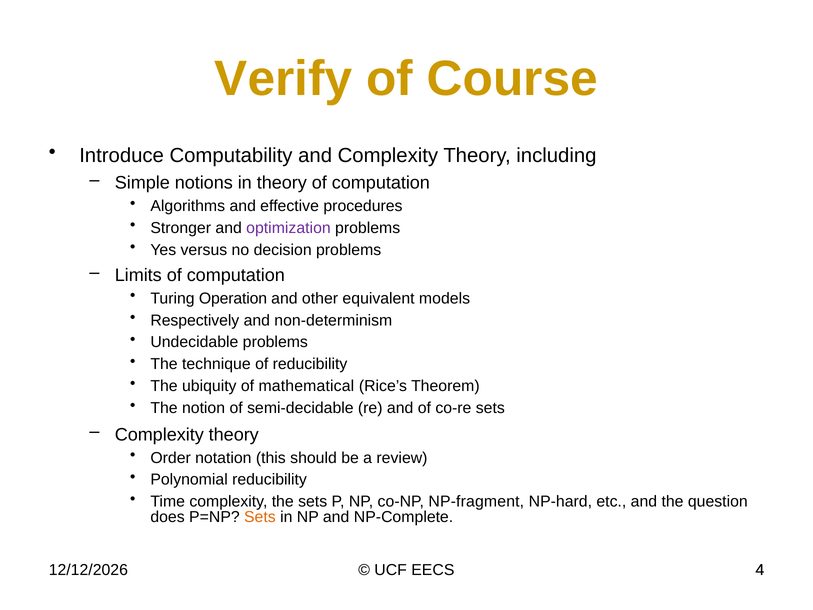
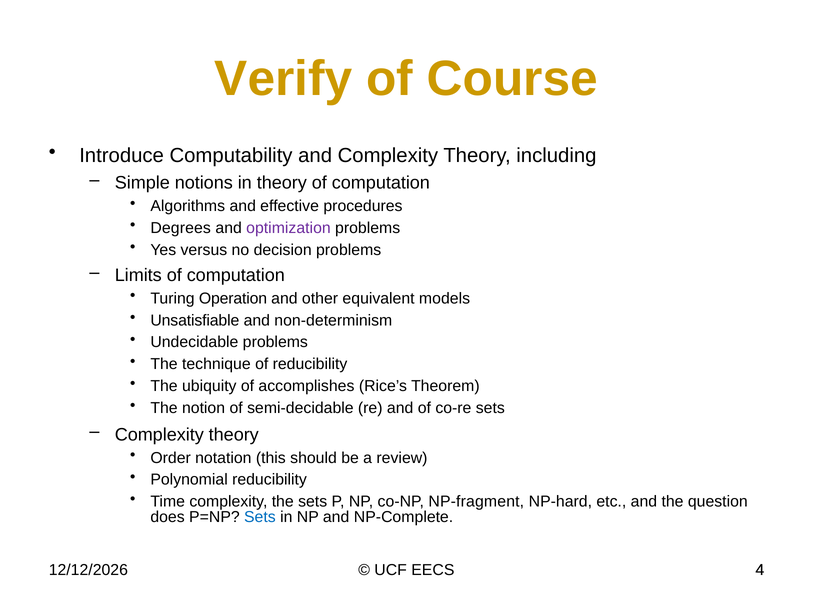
Stronger: Stronger -> Degrees (181, 228)
Respectively: Respectively -> Unsatisfiable (195, 320)
mathematical: mathematical -> accomplishes (306, 386)
Sets colour: orange -> blue (260, 517)
